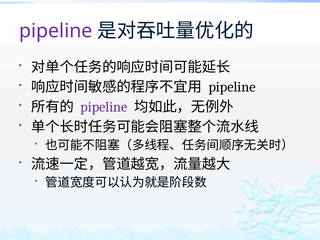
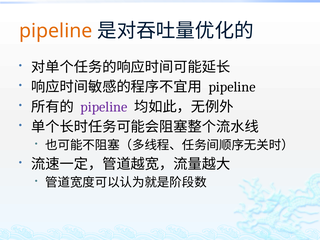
pipeline colour: purple -> orange (56, 31)
